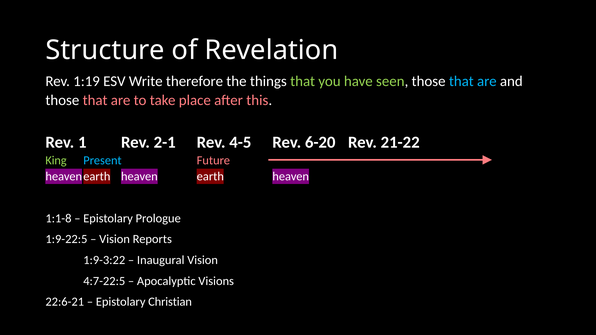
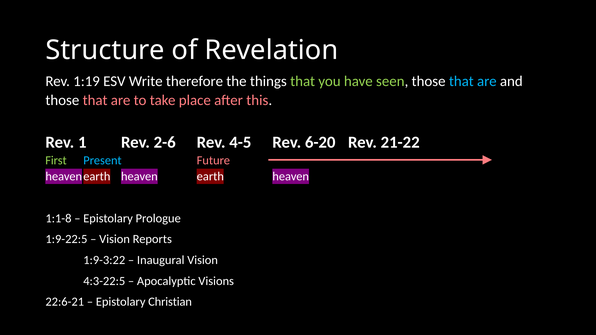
2-1: 2-1 -> 2-6 (165, 142)
King: King -> First (56, 161)
4:7-22:5: 4:7-22:5 -> 4:3-22:5 (104, 281)
